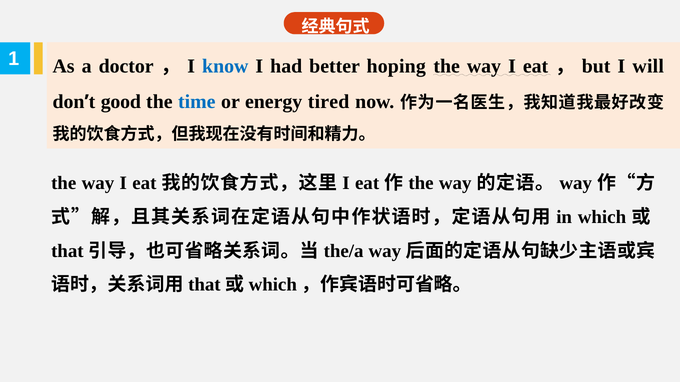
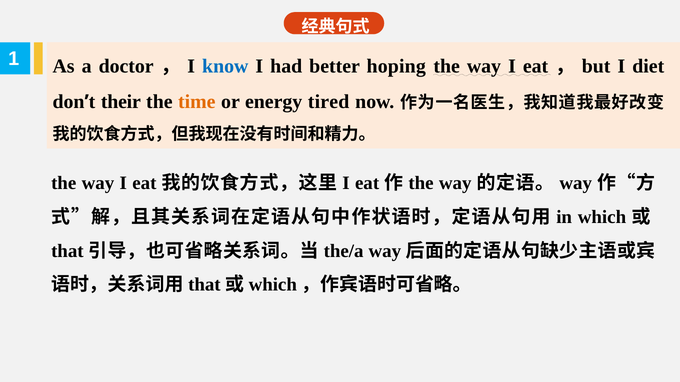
will: will -> diet (648, 66)
good: good -> their (121, 102)
time colour: blue -> orange (197, 102)
